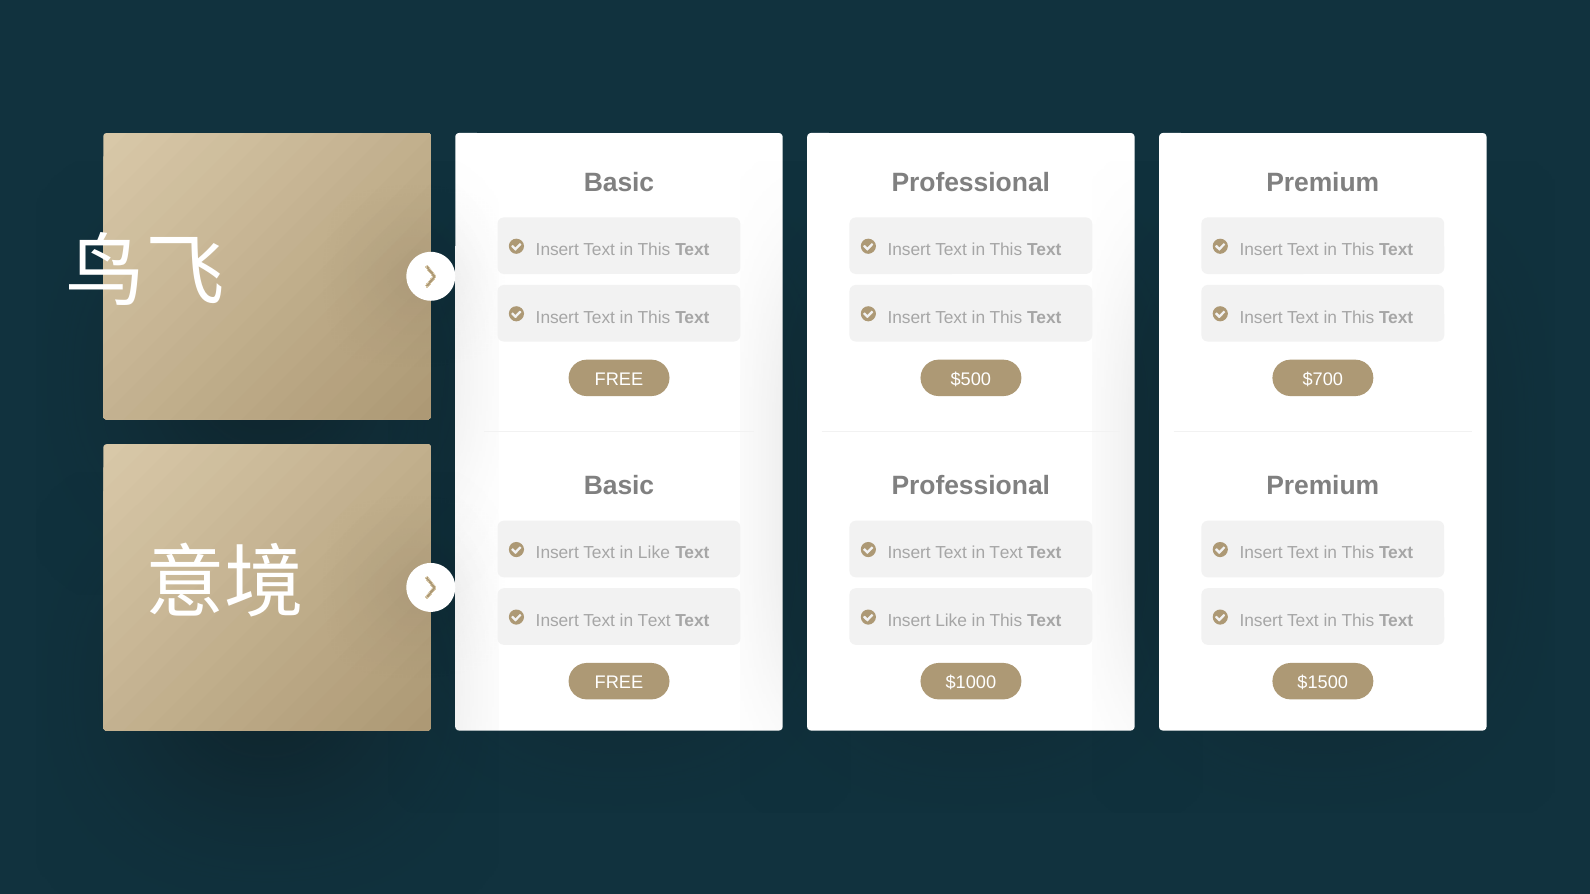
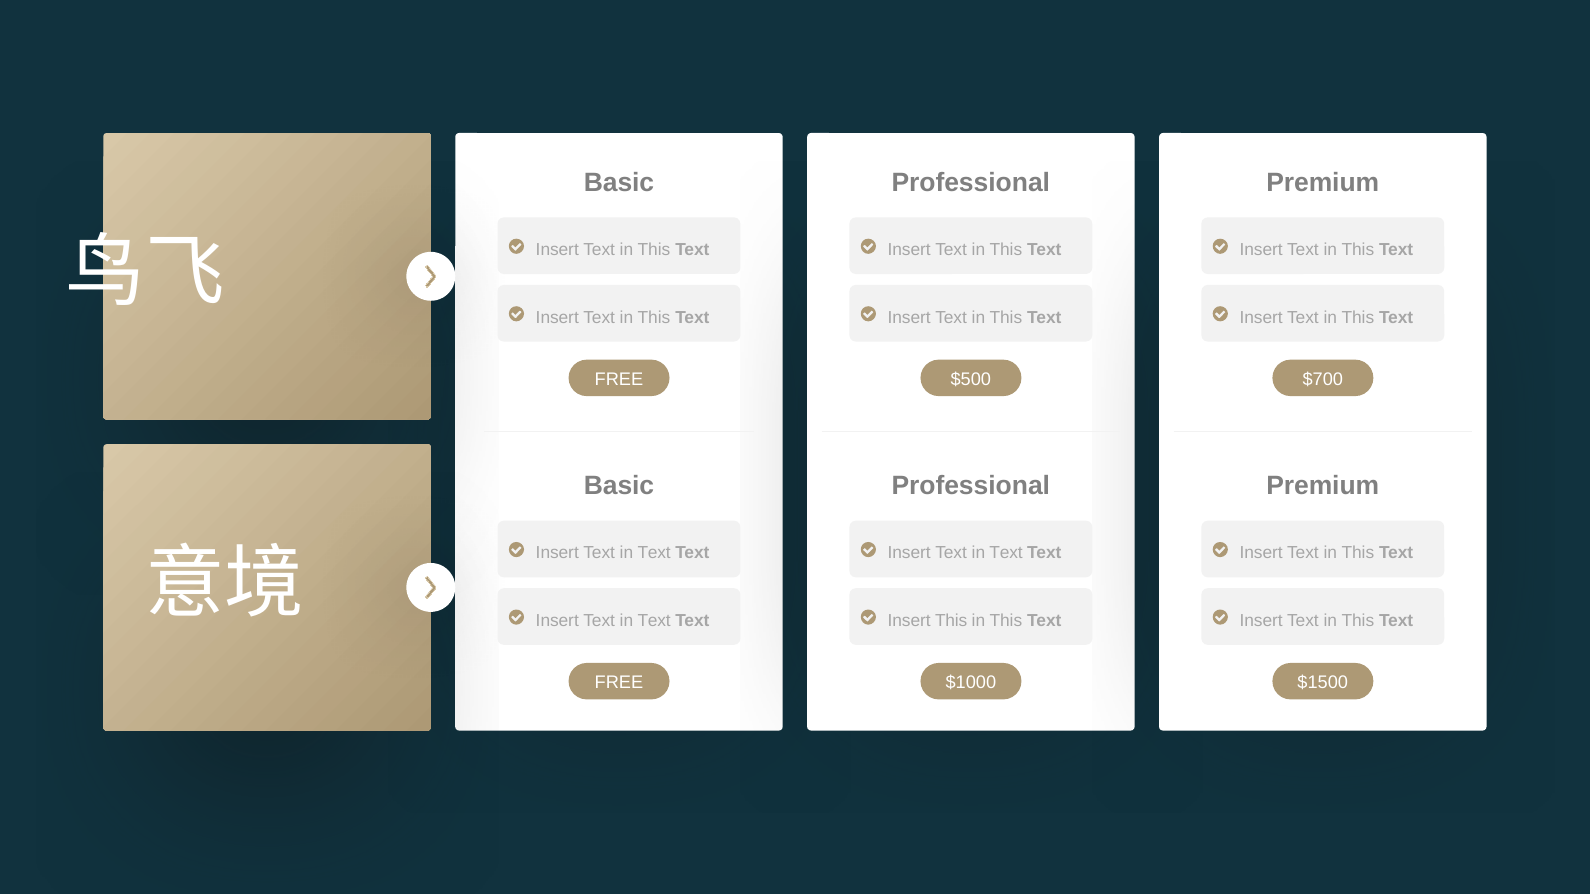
Like: Like -> Text (654, 553)
Insert Like: Like -> This (951, 621)
